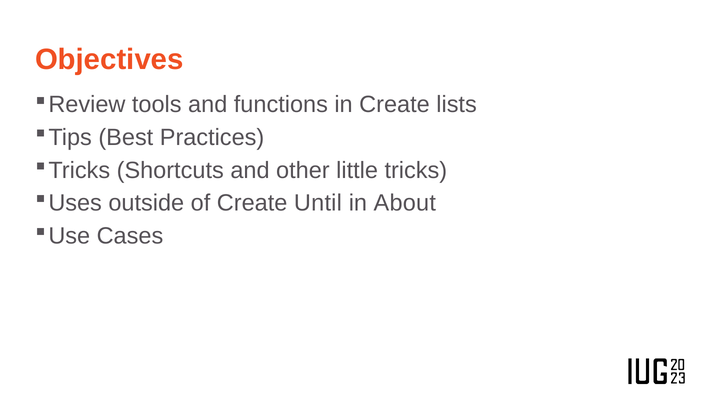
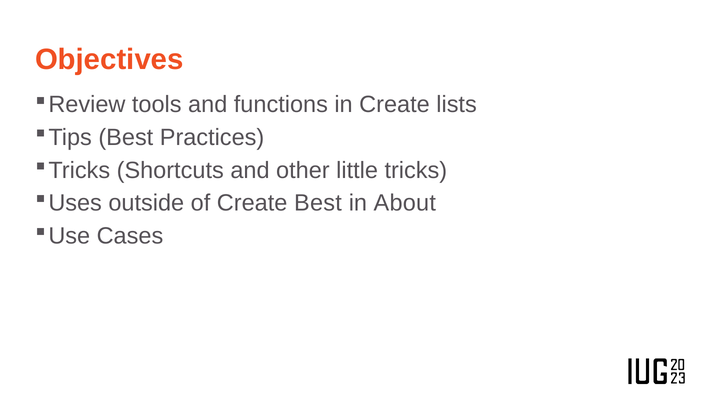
Create Until: Until -> Best (318, 203)
